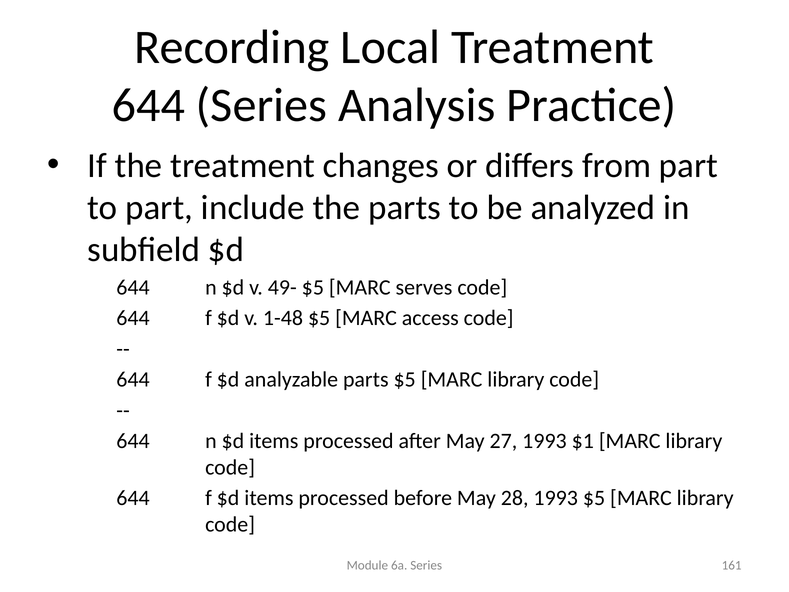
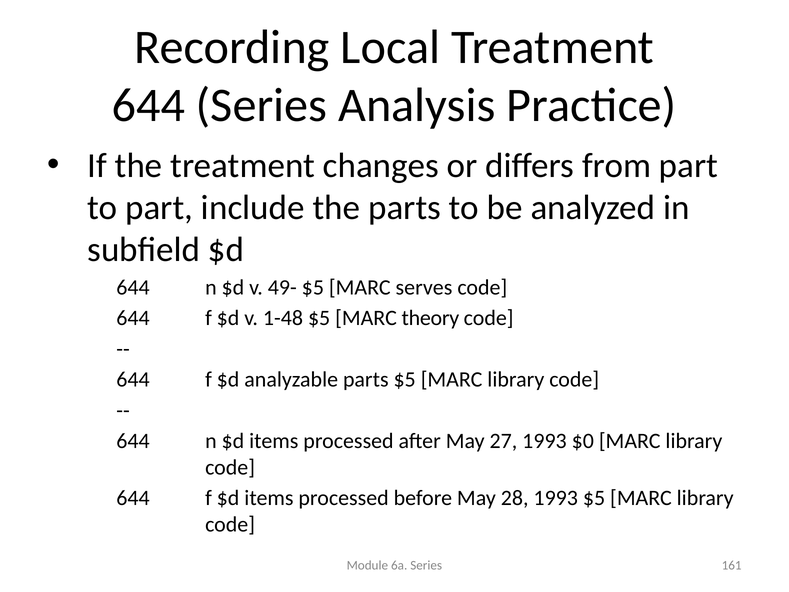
access: access -> theory (430, 318)
$1: $1 -> $0 (583, 441)
